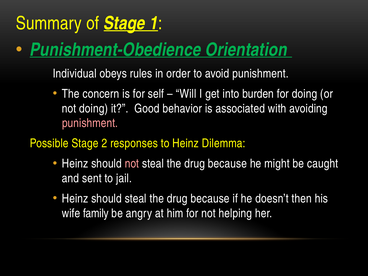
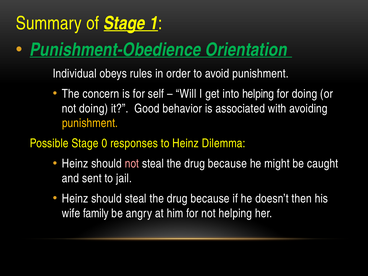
into burden: burden -> helping (258, 94)
punishment colour: pink -> yellow (90, 123)
2: 2 -> 0 (104, 143)
